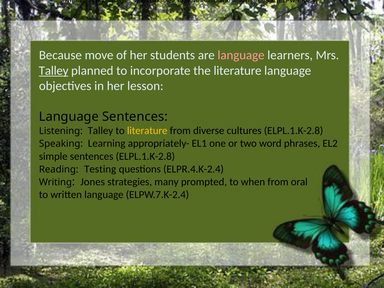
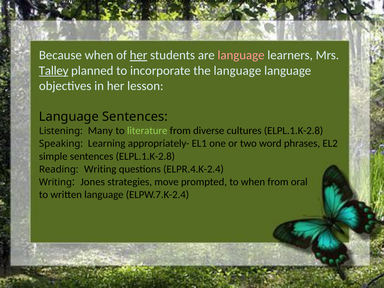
Because move: move -> when (99, 55)
her underline: none -> present (139, 55)
the literature: literature -> language (237, 71)
Listening Talley: Talley -> Many (100, 131)
literature colour: yellow -> light green (147, 131)
Reading Testing: Testing -> Writing (100, 169)
strategies many: many -> move (167, 182)
